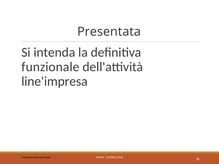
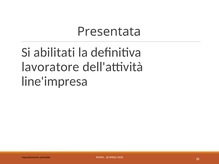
intenda: intenda -> abilitati (54, 52)
funzionale: funzionale -> lavoratore (50, 67)
